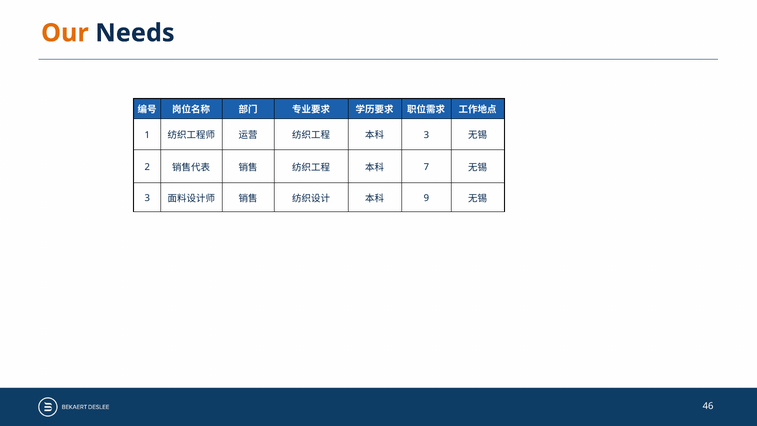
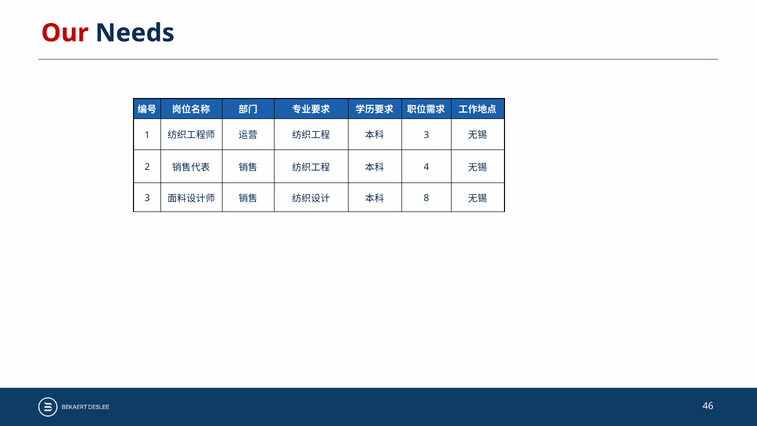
Our colour: orange -> red (65, 33)
7: 7 -> 4 (426, 167)
9: 9 -> 8 (426, 198)
